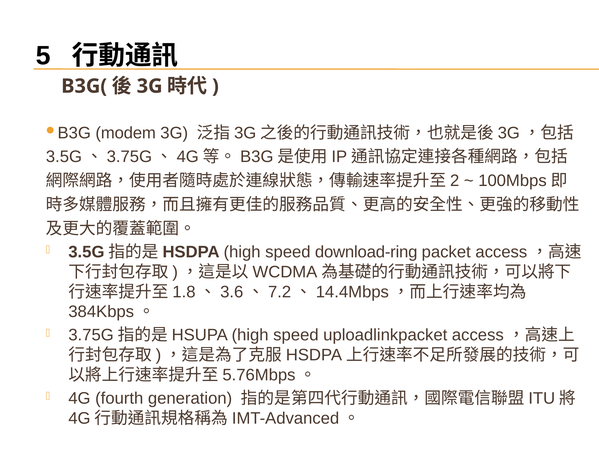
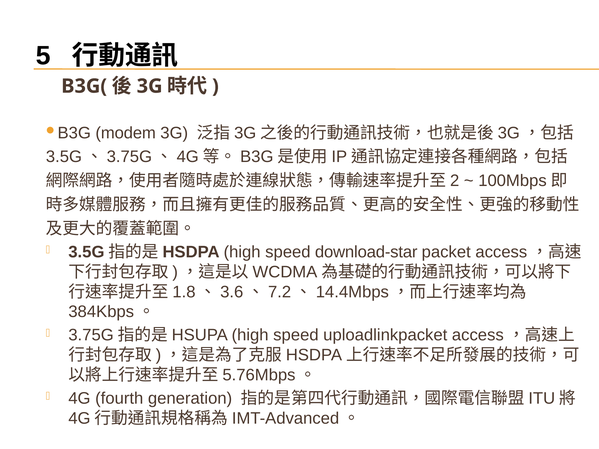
download-ring: download-ring -> download-star (366, 252)
